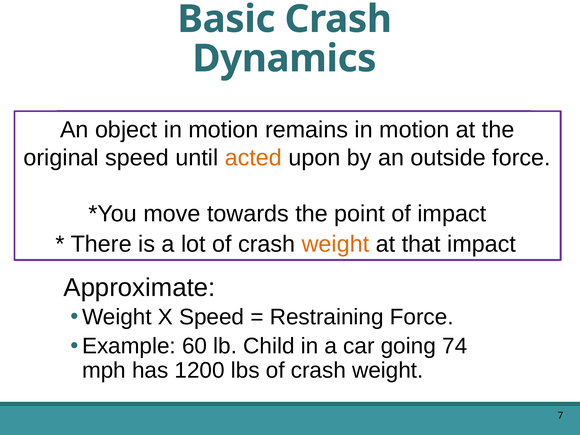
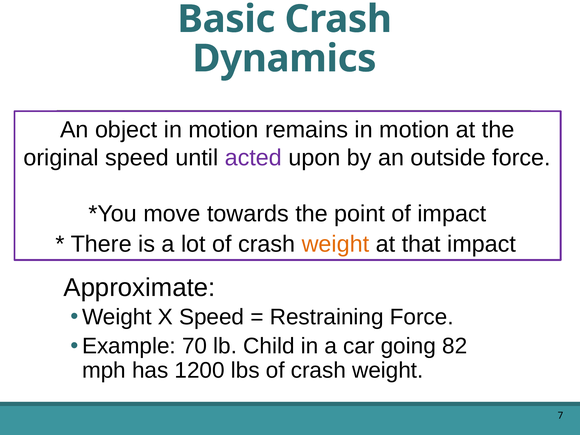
acted colour: orange -> purple (253, 158)
60: 60 -> 70 (195, 346)
74: 74 -> 82 (455, 346)
